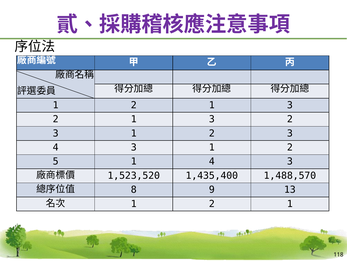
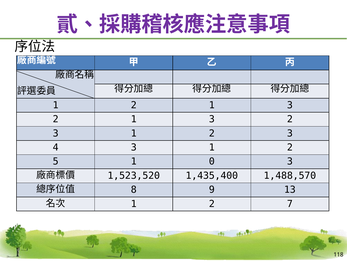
1 4: 4 -> 0 (212, 161)
1: 1 -> 7 (290, 203)
